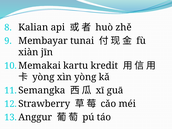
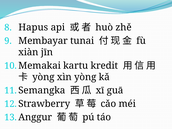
Kalian: Kalian -> Hapus (33, 27)
